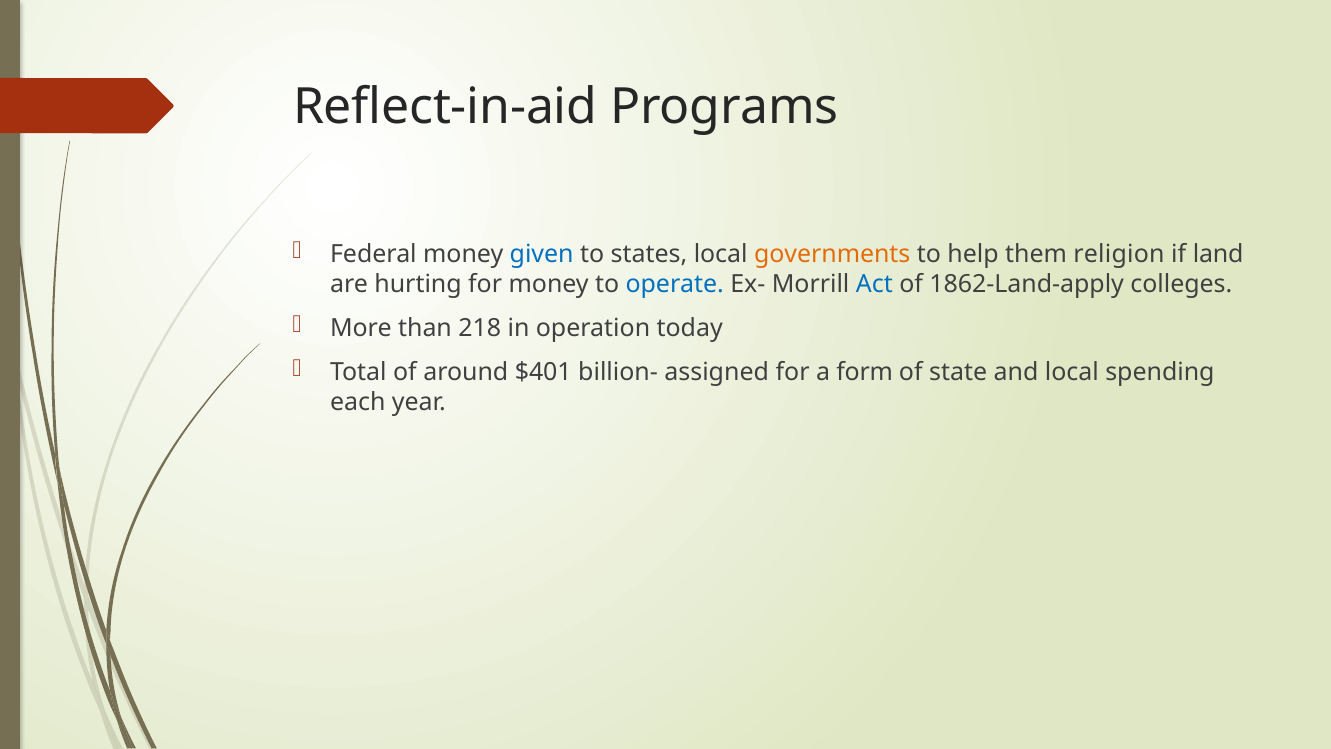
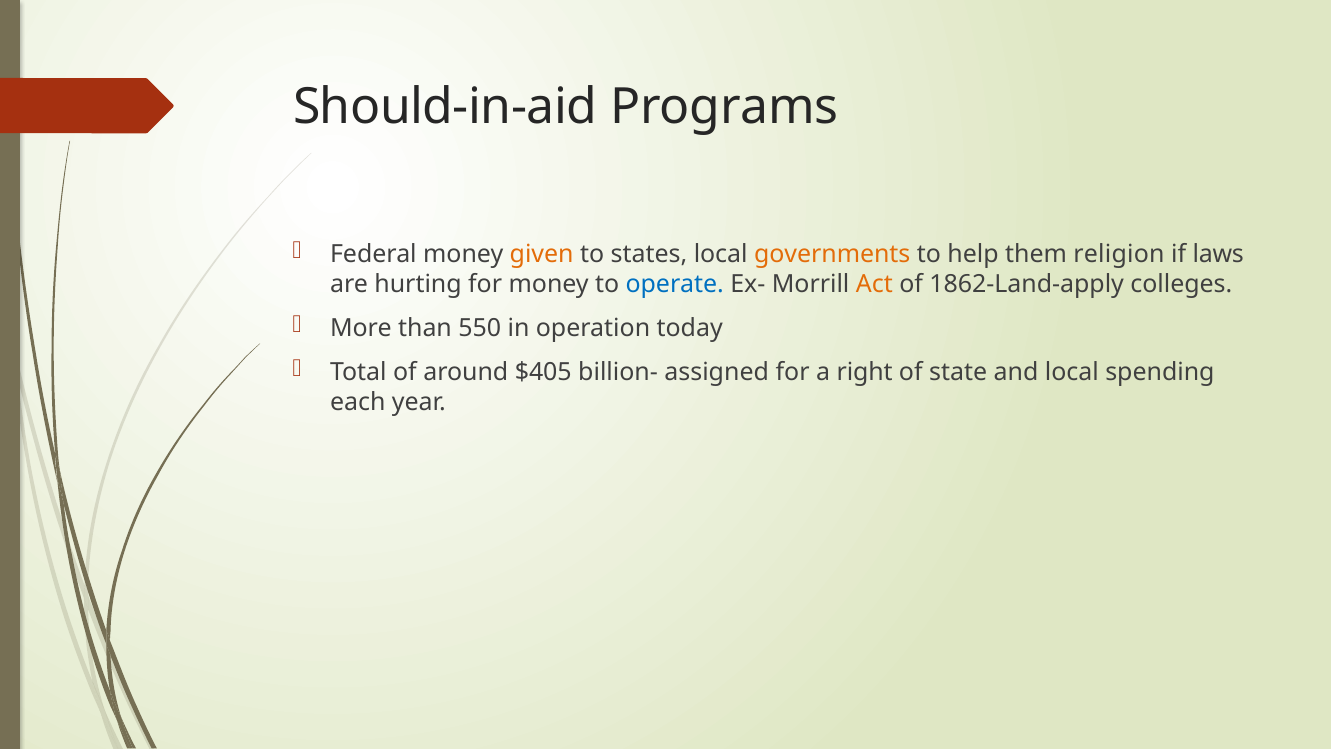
Reflect-in-aid: Reflect-in-aid -> Should-in-aid (445, 107)
given colour: blue -> orange (542, 255)
land: land -> laws (1218, 255)
Act colour: blue -> orange (874, 285)
218: 218 -> 550 (480, 328)
$401: $401 -> $405 (543, 372)
form: form -> right (865, 372)
